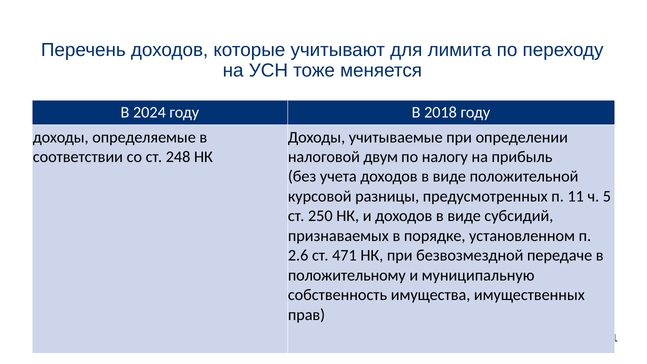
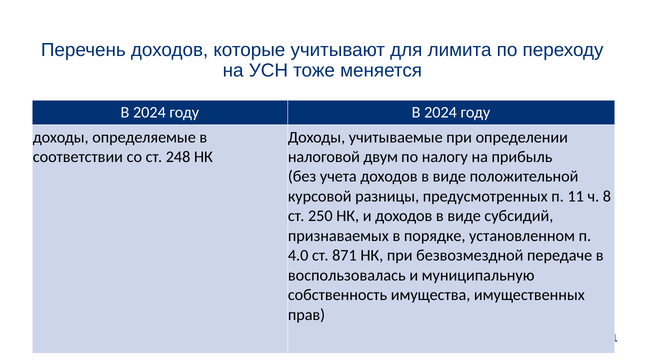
году В 2018: 2018 -> 2024 (441, 113)
5: 5 -> 8 (607, 196)
2.6: 2.6 -> 4.0 (298, 256)
471: 471 -> 871 (344, 256)
положительному: положительному -> воспользовалась (347, 275)
